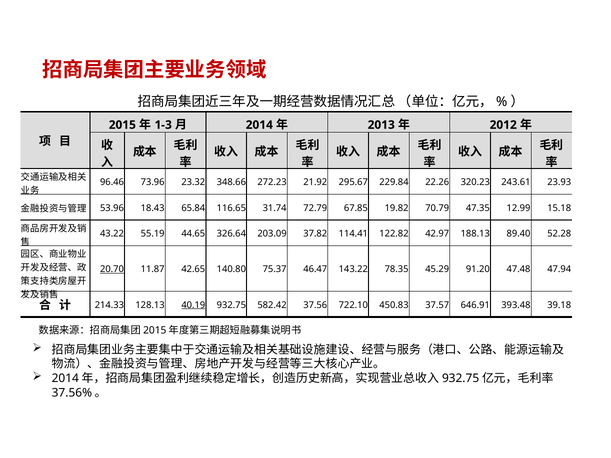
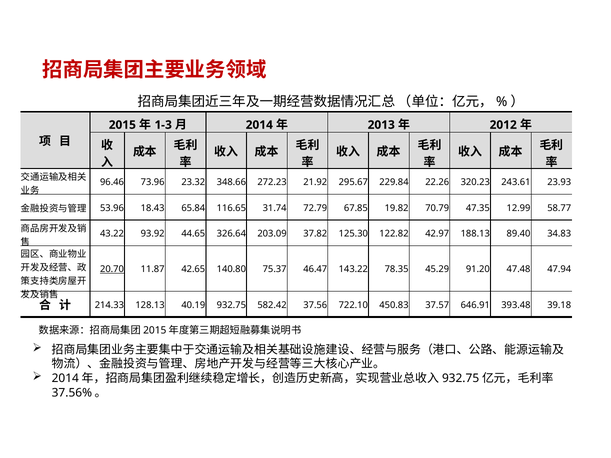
15.18: 15.18 -> 58.77 (559, 208)
55.19: 55.19 -> 93.92 (153, 234)
114.41: 114.41 -> 125.30 (353, 234)
52.28: 52.28 -> 34.83 (559, 234)
40.19 underline: present -> none (193, 305)
